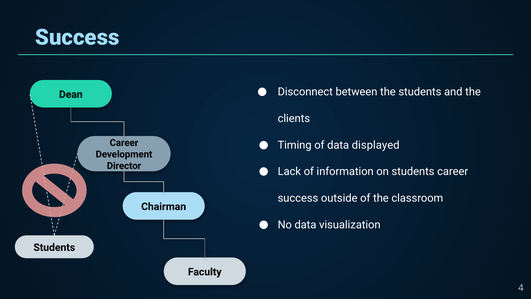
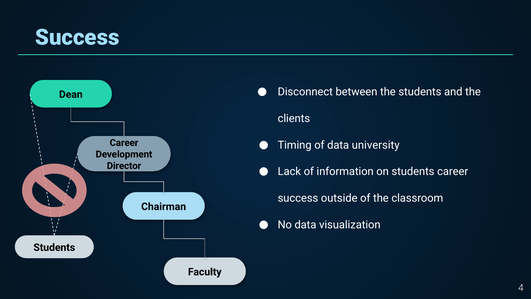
displayed: displayed -> university (376, 145)
